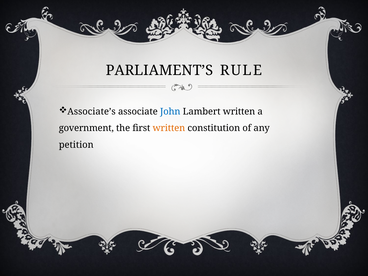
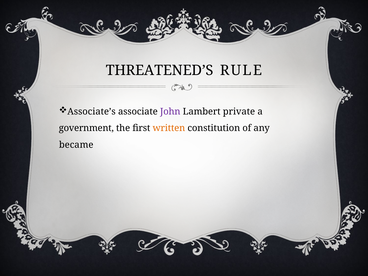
PARLIAMENT’S: PARLIAMENT’S -> THREATENED’S (160, 70)
John colour: blue -> purple (170, 112)
Lambert written: written -> private (239, 112)
petition: petition -> became (76, 145)
